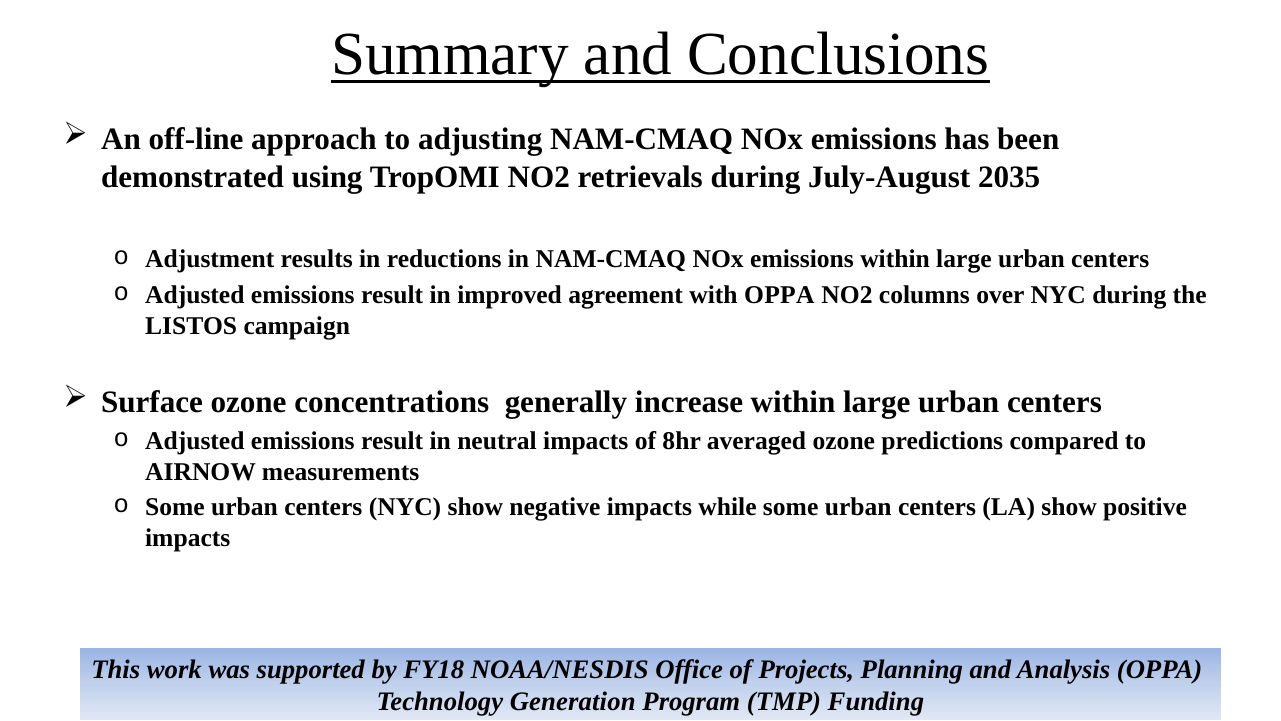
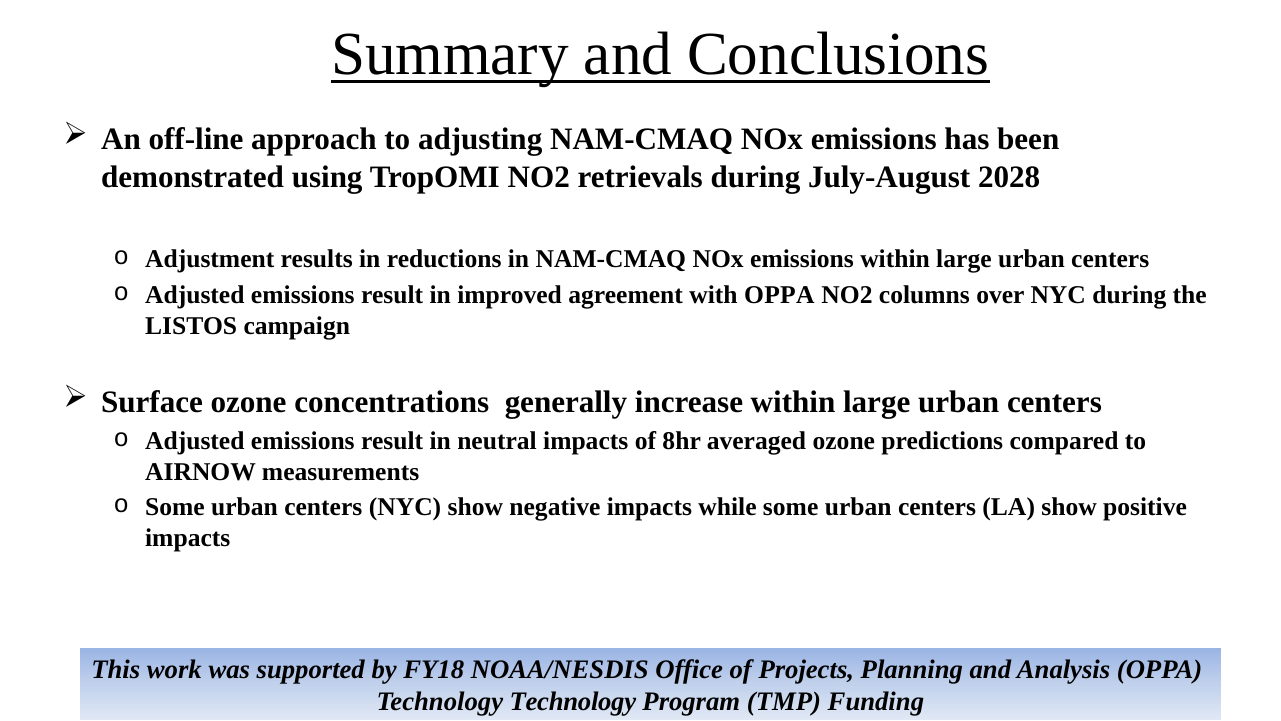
2035: 2035 -> 2028 (1009, 177)
Technology Generation: Generation -> Technology (573, 702)
